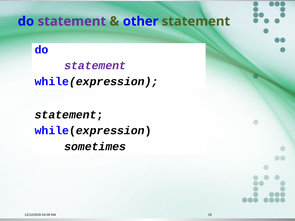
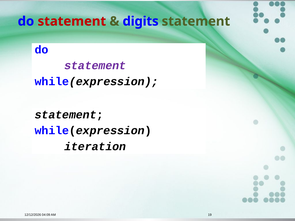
statement colour: purple -> red (72, 21)
other: other -> digits (141, 21)
sometimes: sometimes -> iteration (95, 147)
